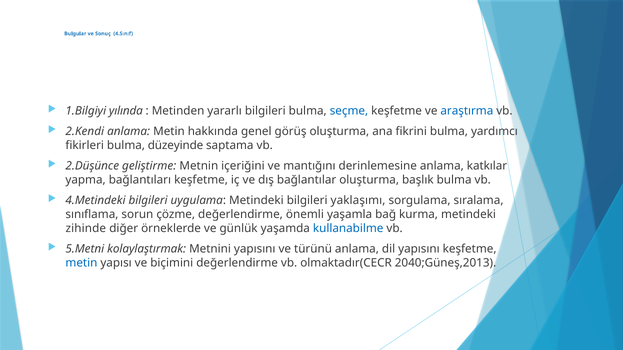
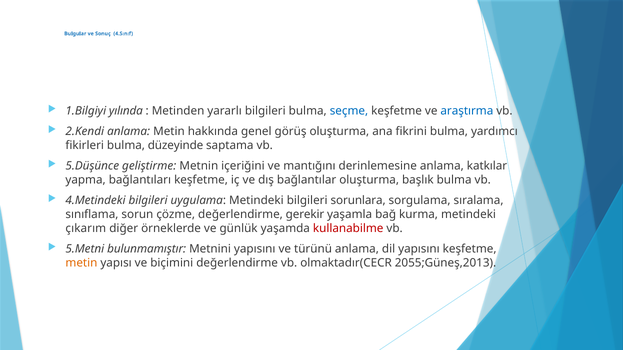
2.Düşünce: 2.Düşünce -> 5.Düşünce (92, 166)
yaklaşımı: yaklaşımı -> sorunlara (358, 201)
önemli: önemli -> gerekir (305, 215)
zihinde: zihinde -> çıkarım (86, 229)
kullanabilme colour: blue -> red (348, 229)
kolaylaştırmak: kolaylaştırmak -> bulunmamıştır (147, 249)
metin colour: blue -> orange (81, 263)
2040;Güneş,2013: 2040;Güneş,2013 -> 2055;Güneş,2013 (445, 263)
